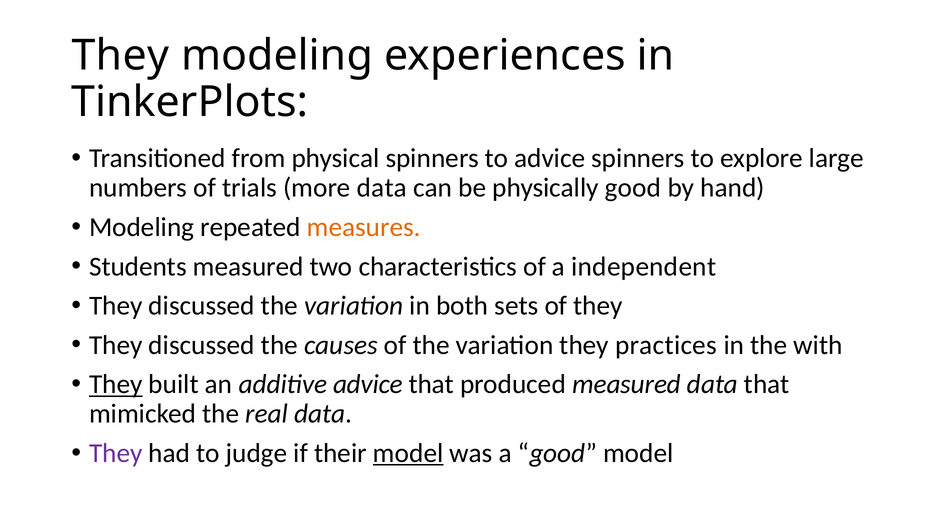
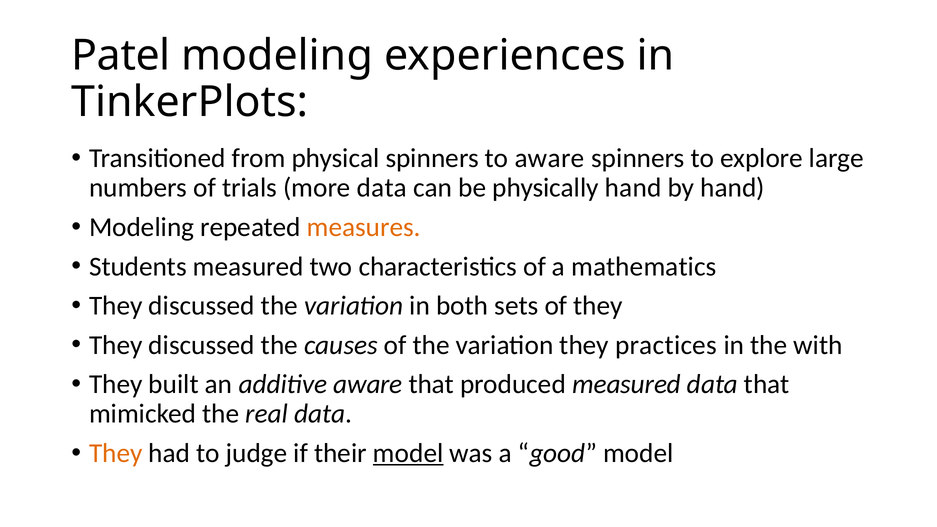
They: They -> Patel (121, 56)
to advice: advice -> aware (550, 158)
physically good: good -> hand (633, 188)
independent: independent -> mathematics (644, 267)
They underline: present -> none (116, 384)
additive advice: advice -> aware (368, 384)
They colour: purple -> orange (116, 453)
